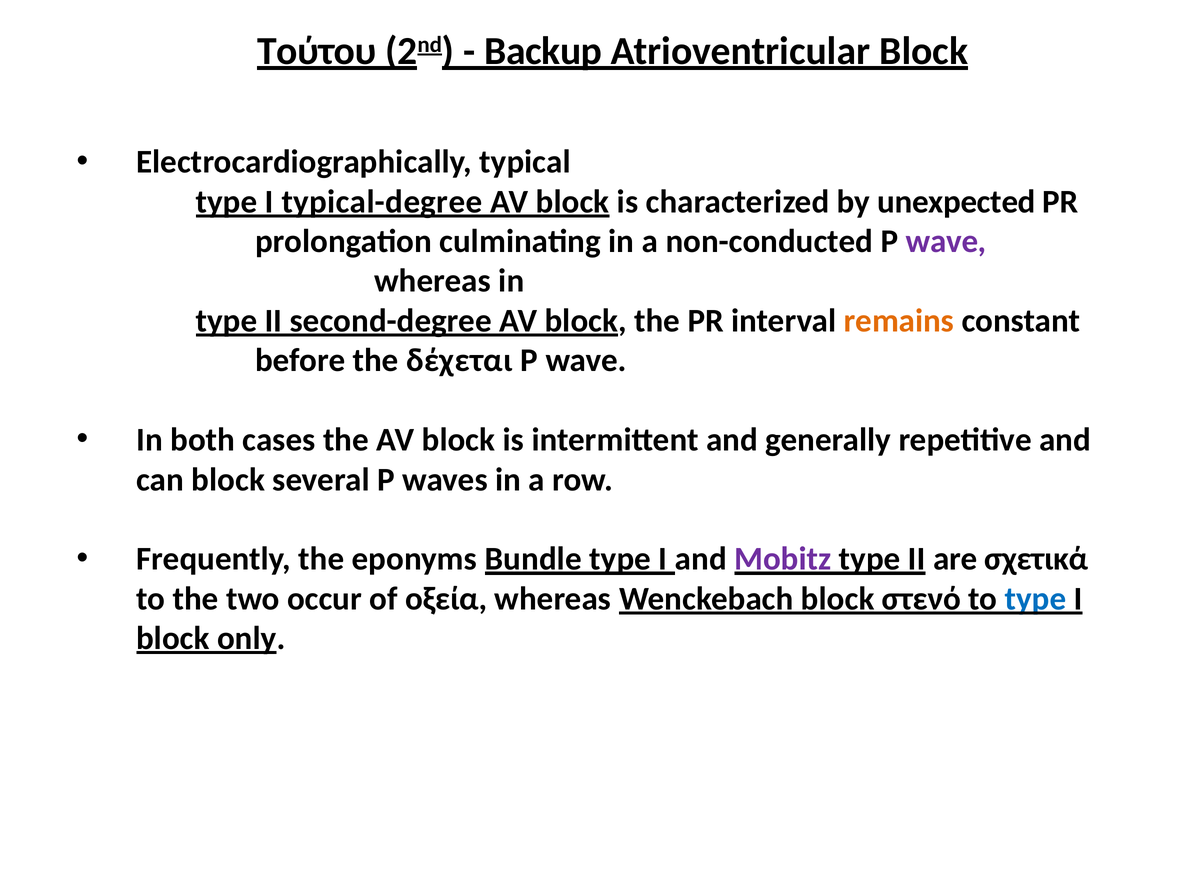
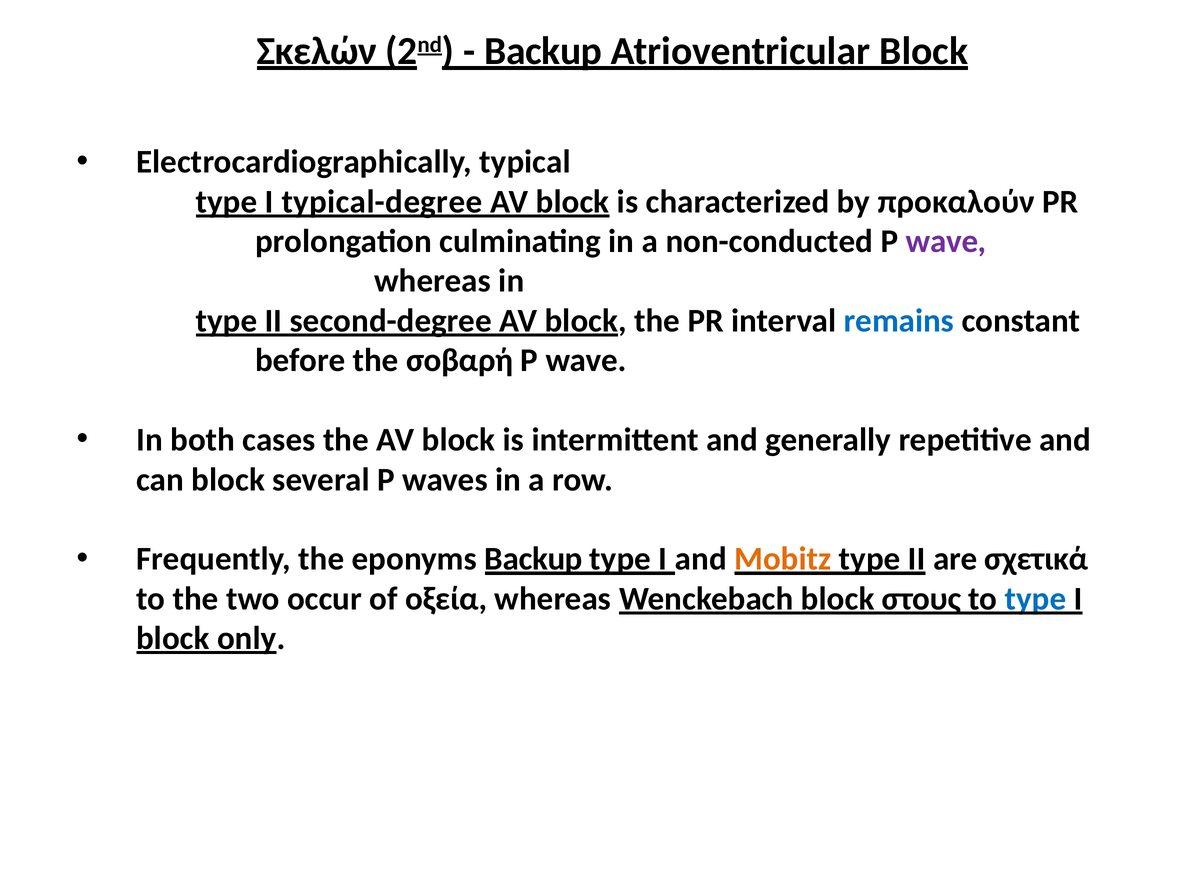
Τούτου: Τούτου -> Σκελών (317, 51)
unexpected: unexpected -> προκαλούν (956, 202)
remains colour: orange -> blue (899, 321)
δέχεται: δέχεται -> σοβαρή (460, 360)
eponyms Bundle: Bundle -> Backup (534, 559)
Mobitz colour: purple -> orange (783, 559)
στενό: στενό -> στους (921, 598)
